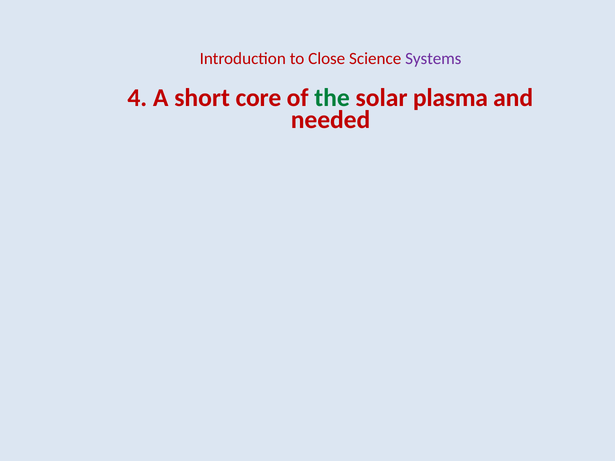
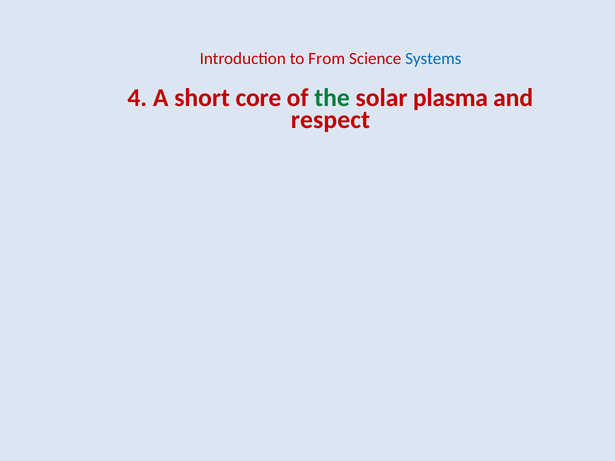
Close: Close -> From (327, 59)
Systems colour: purple -> blue (433, 59)
needed: needed -> respect (330, 120)
